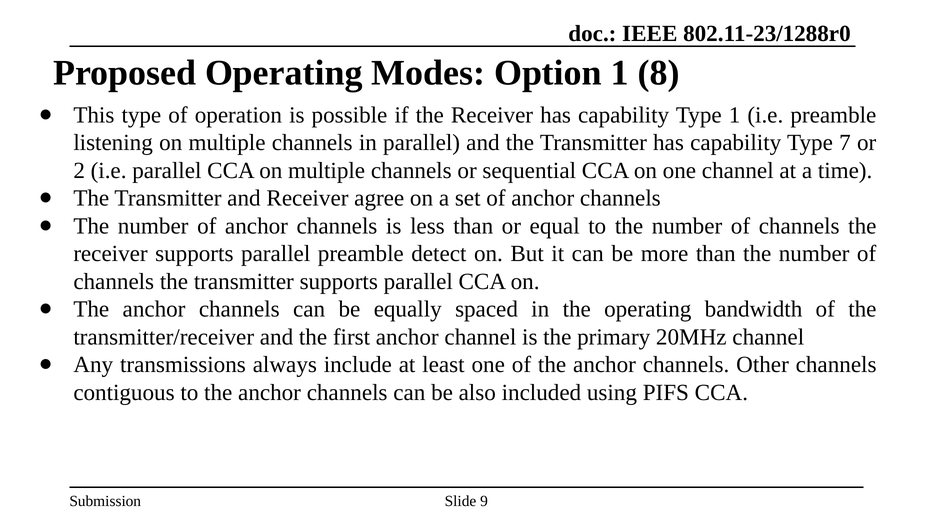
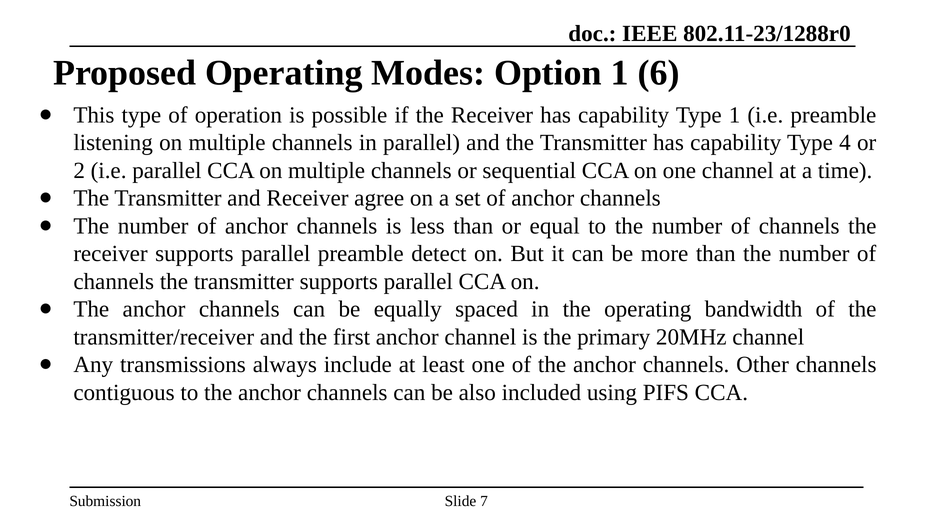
8: 8 -> 6 (659, 73)
7: 7 -> 4 (845, 143)
9: 9 -> 7 (484, 502)
